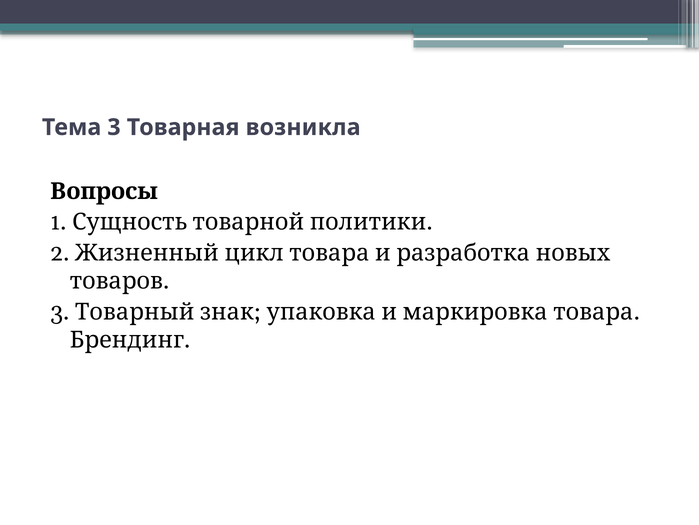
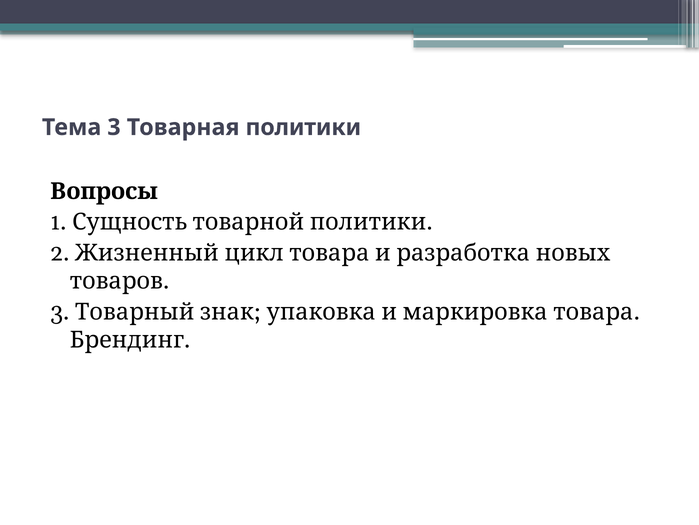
возникла: возникла -> политики (303, 127)
